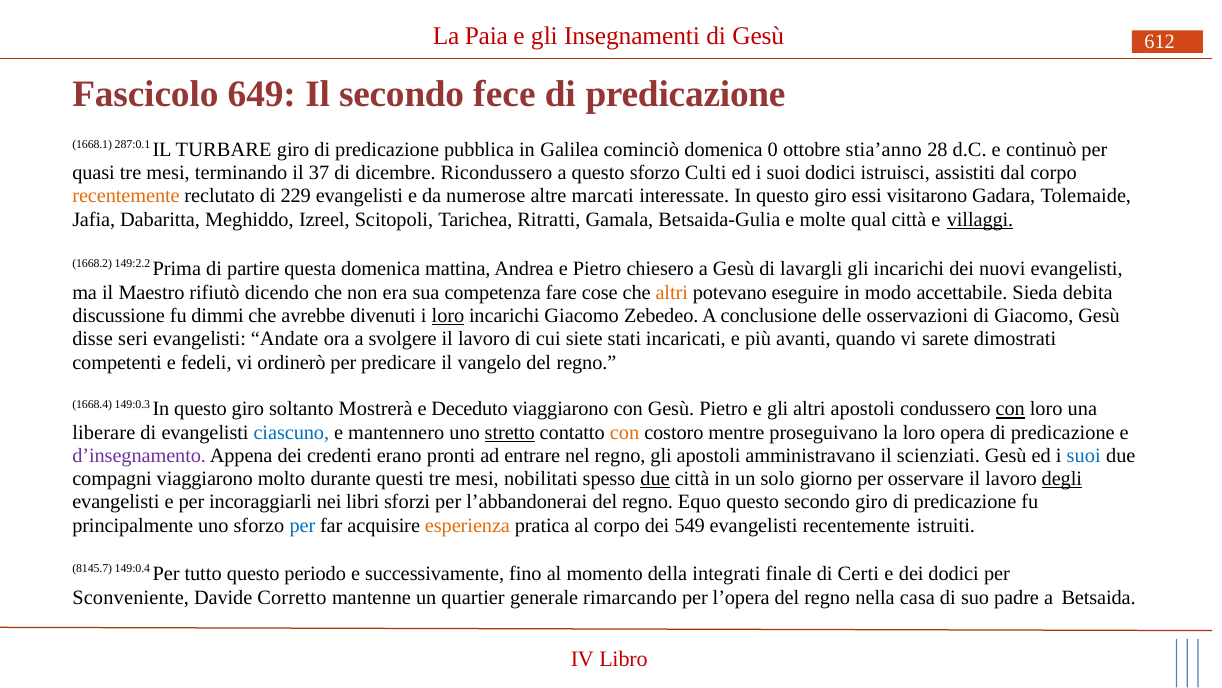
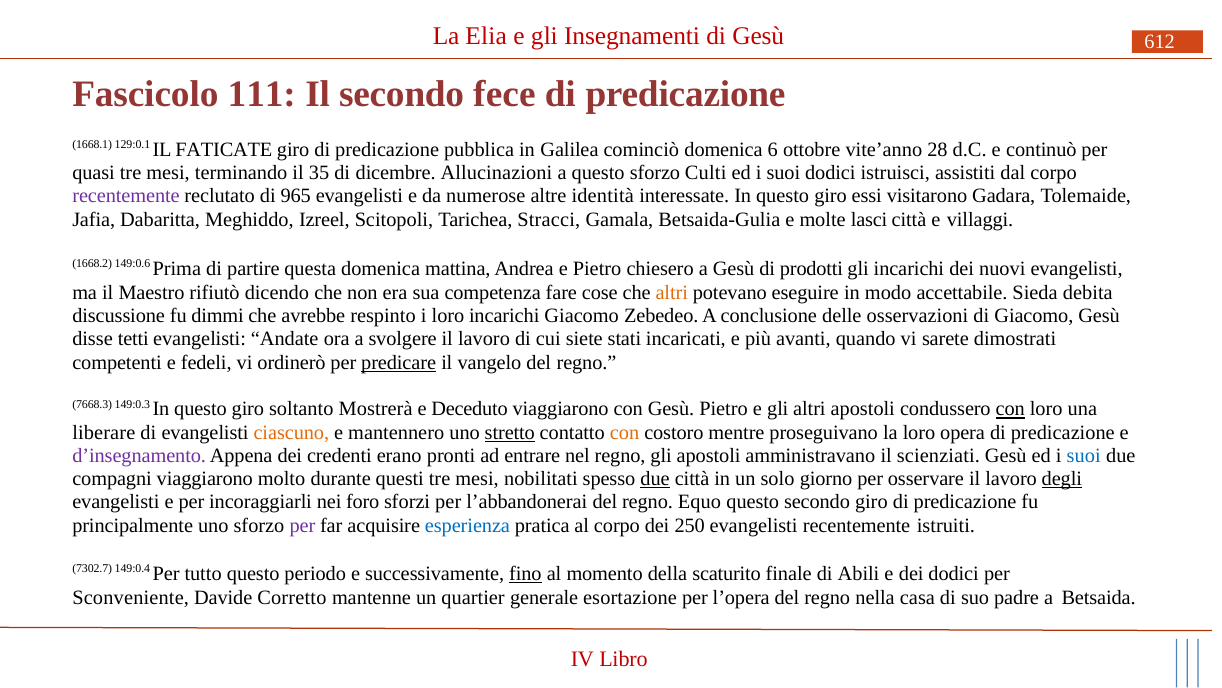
Paia: Paia -> Elia (486, 36)
649: 649 -> 111 (262, 95)
287:0.1: 287:0.1 -> 129:0.1 (133, 145)
TURBARE: TURBARE -> FATICATE (224, 150)
0: 0 -> 6 (773, 150)
stia’anno: stia’anno -> vite’anno (884, 150)
37: 37 -> 35 (319, 173)
Ricondussero: Ricondussero -> Allucinazioni (496, 173)
recentemente colour: orange -> purple (126, 196)
229: 229 -> 965 (296, 196)
marcati: marcati -> identità (603, 196)
Ritratti: Ritratti -> Stracci (549, 219)
qual: qual -> lasci (869, 219)
villaggi underline: present -> none (980, 219)
149:2.2: 149:2.2 -> 149:0.6 (133, 264)
lavargli: lavargli -> prodotti (811, 269)
divenuti: divenuti -> respinto (383, 316)
loro underline: present -> none (448, 316)
seri: seri -> tetti (133, 339)
predicare underline: none -> present (399, 363)
1668.4: 1668.4 -> 7668.3 (92, 404)
ciascuno colour: blue -> orange (291, 433)
libri: libri -> foro (363, 502)
per colour: blue -> purple (302, 526)
esperienza colour: orange -> blue (467, 526)
549: 549 -> 250 (690, 526)
8145.7: 8145.7 -> 7302.7 (92, 569)
fino underline: none -> present (525, 574)
integrati: integrati -> scaturito (727, 574)
Certi: Certi -> Abili (859, 574)
rimarcando: rimarcando -> esortazione (630, 598)
